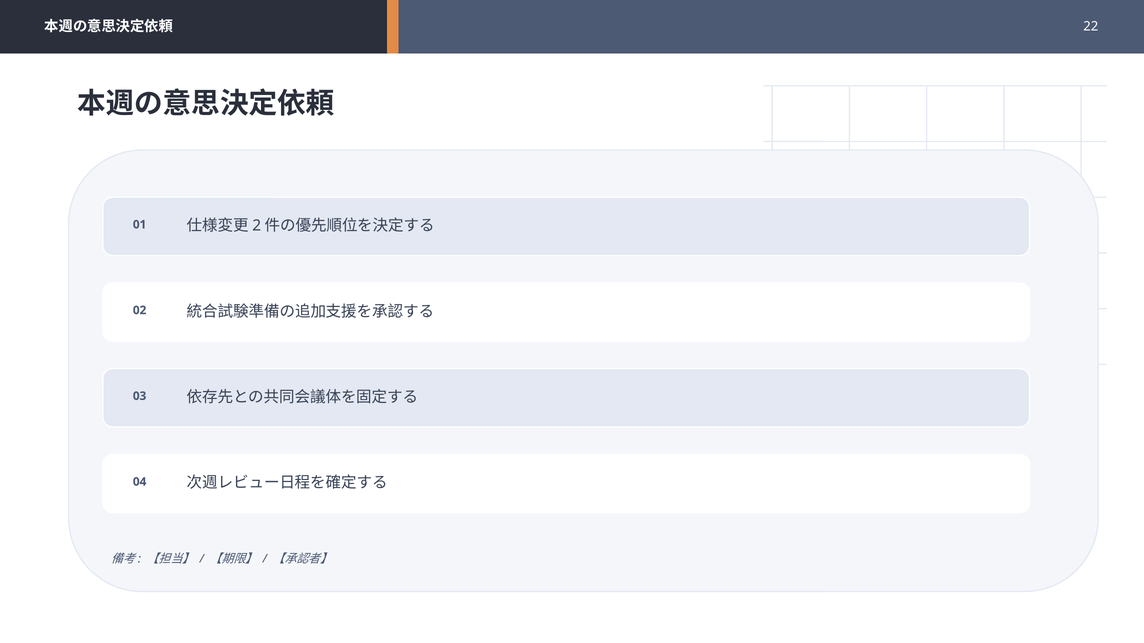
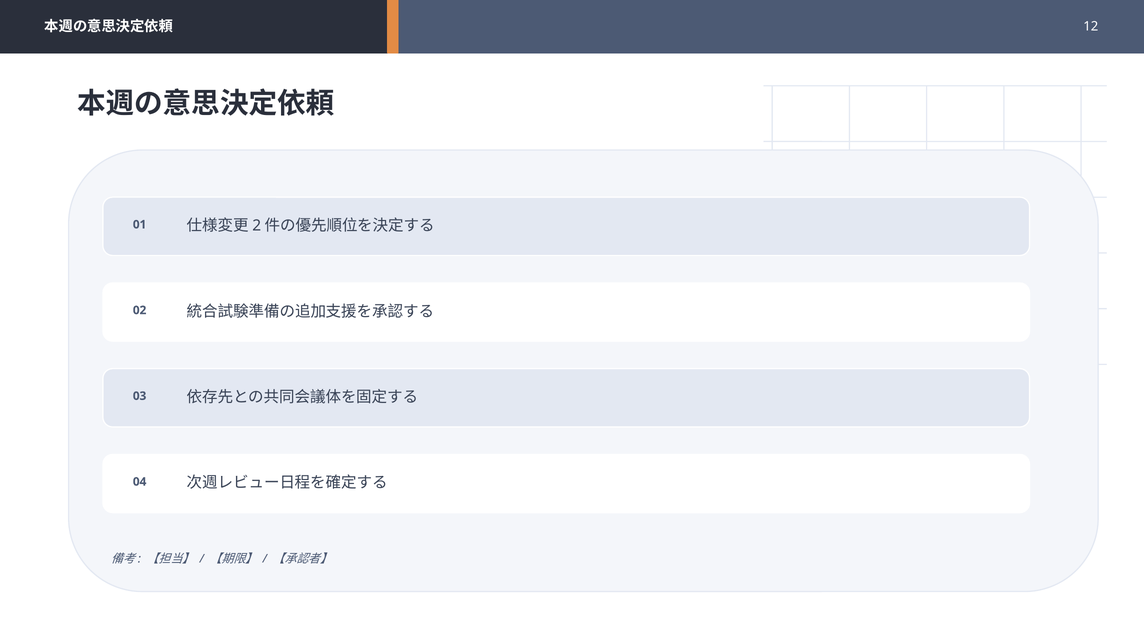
22: 22 -> 12 (1091, 27)
